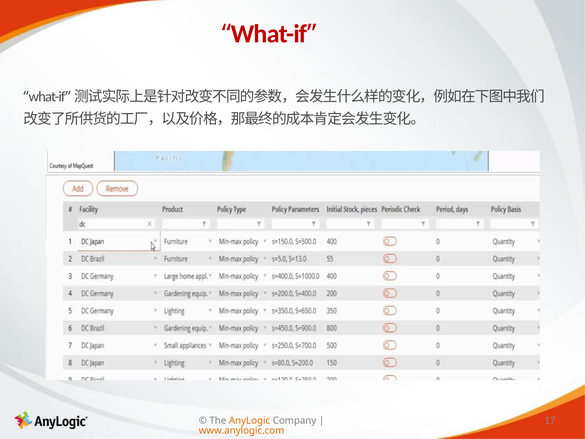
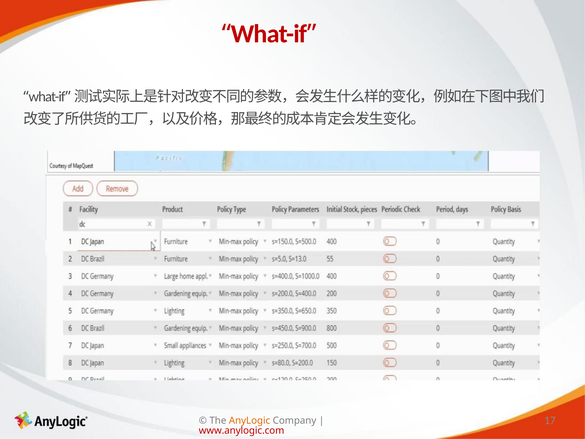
www.anylogic.com colour: orange -> red (242, 430)
